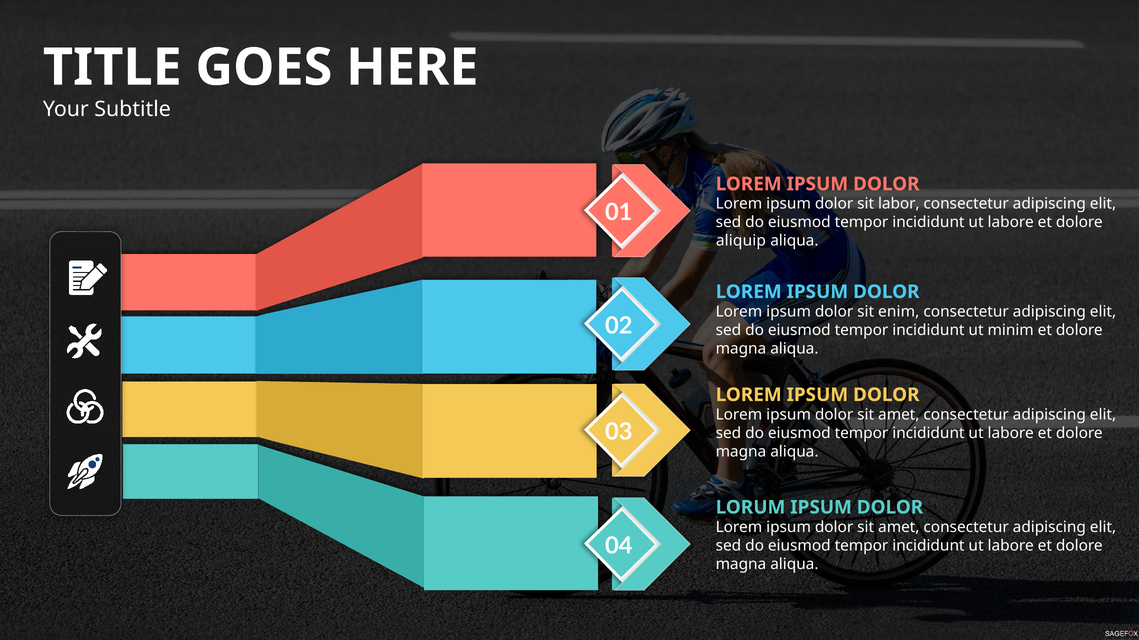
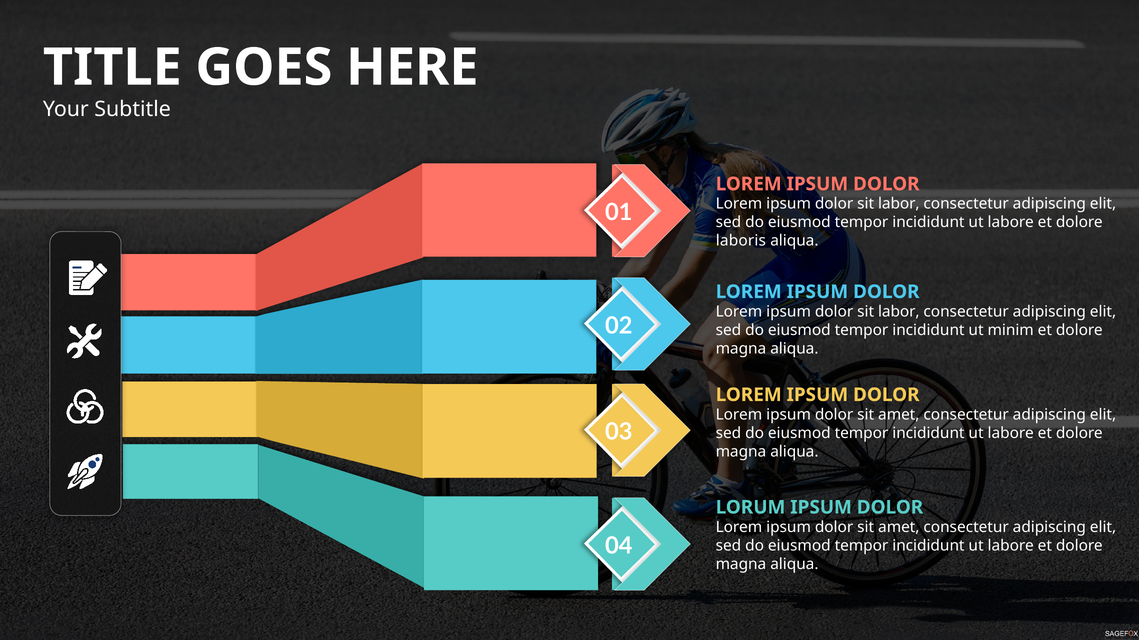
aliquip: aliquip -> laboris (741, 241)
enim: enim -> labor (899, 312)
